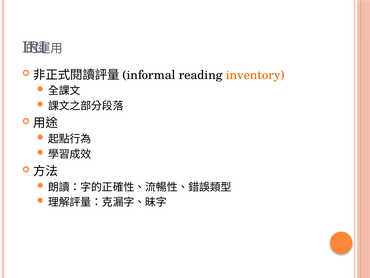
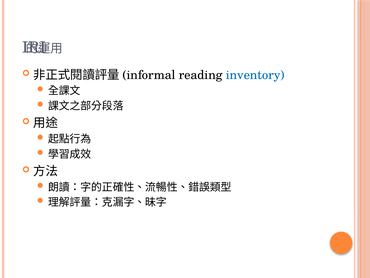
inventory colour: orange -> blue (255, 75)
